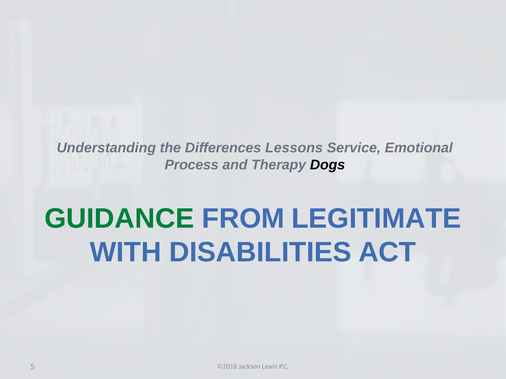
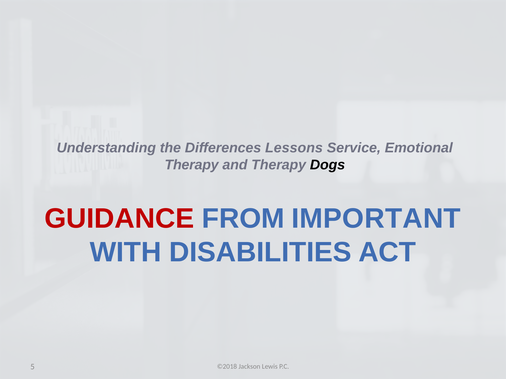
Process: Process -> Therapy (192, 165)
GUIDANCE colour: green -> red (119, 219)
LEGITIMATE: LEGITIMATE -> IMPORTANT (376, 219)
